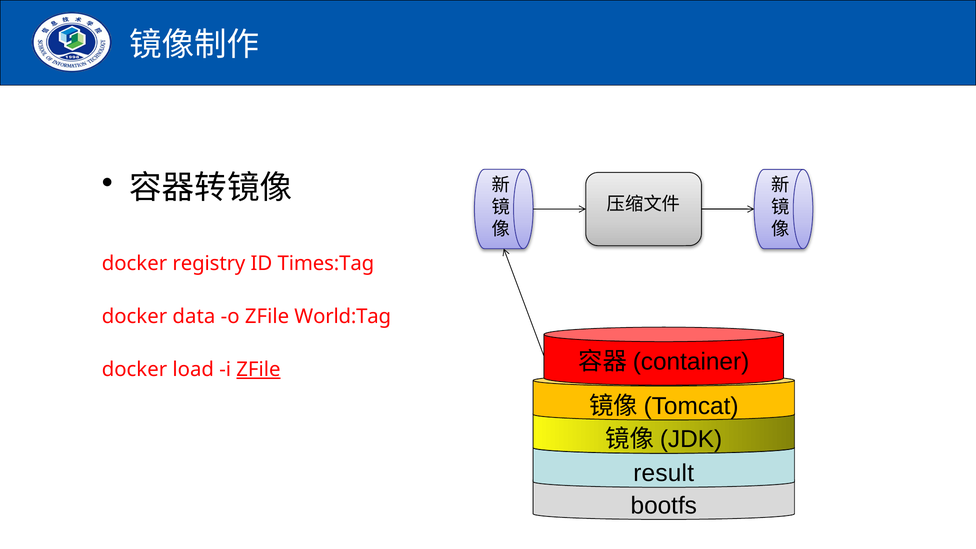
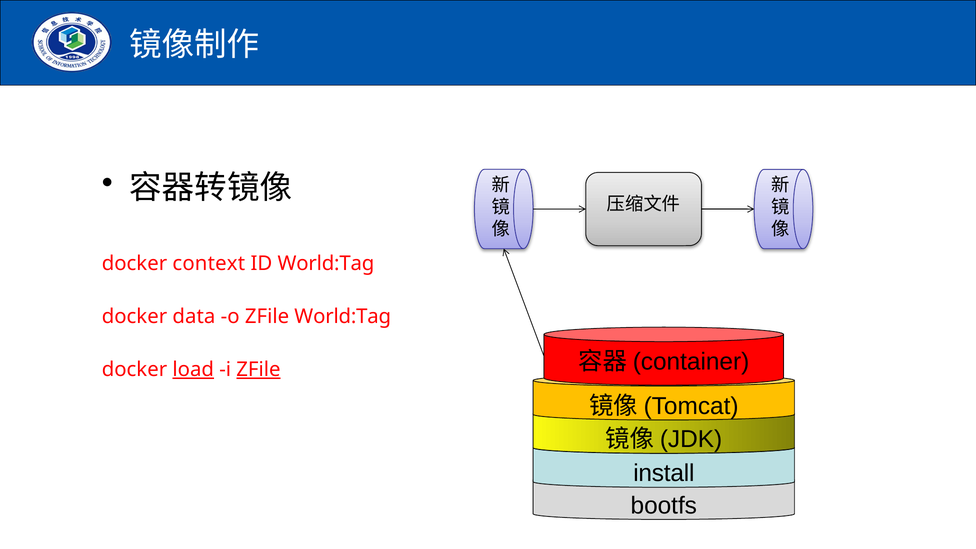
registry: registry -> context (209, 264)
ID Times:Tag: Times:Tag -> World:Tag (326, 264)
load underline: none -> present (193, 369)
result: result -> install (664, 473)
